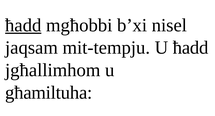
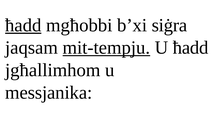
nisel: nisel -> siġra (169, 25)
mit-tempju underline: none -> present (106, 48)
għamiltuha: għamiltuha -> messjanika (49, 92)
